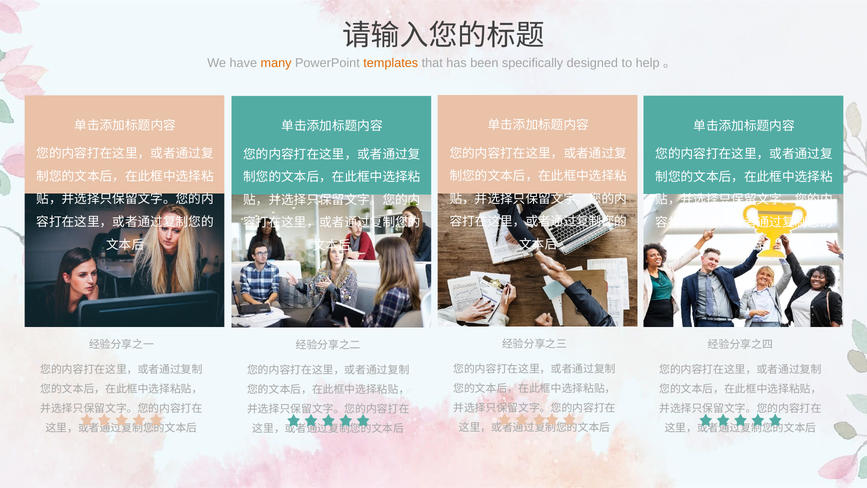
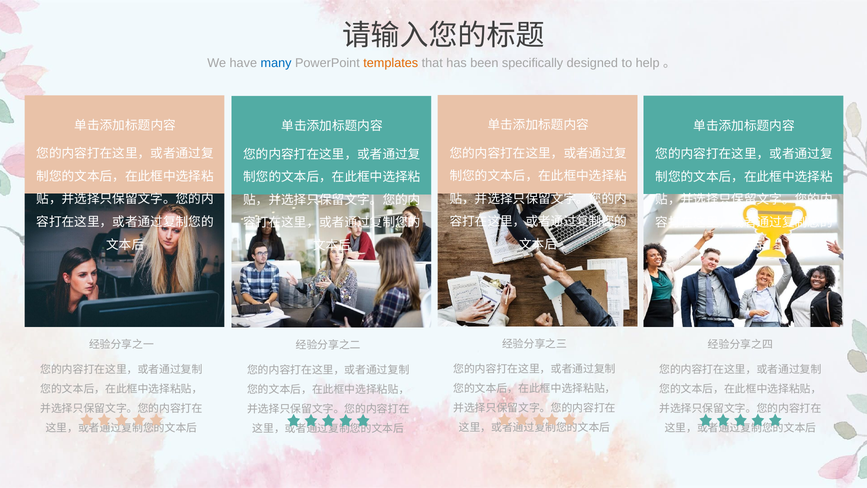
many colour: orange -> blue (276, 63)
